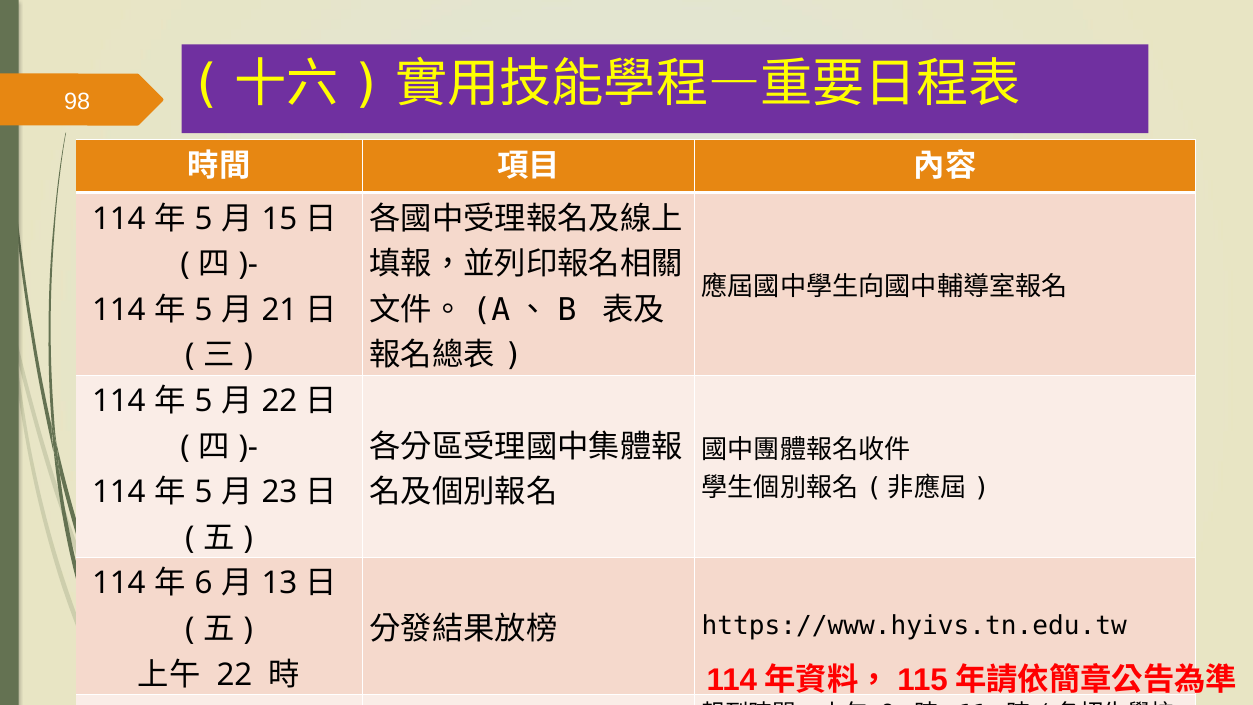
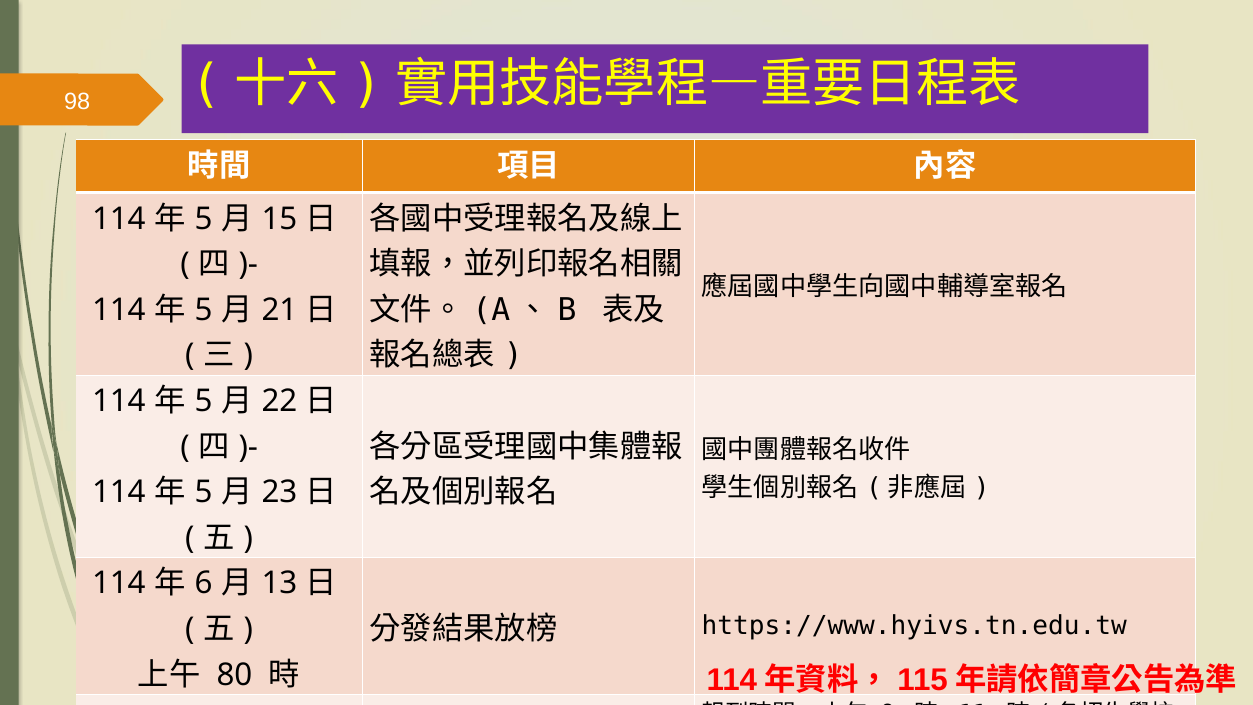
22: 22 -> 80 (234, 674)
